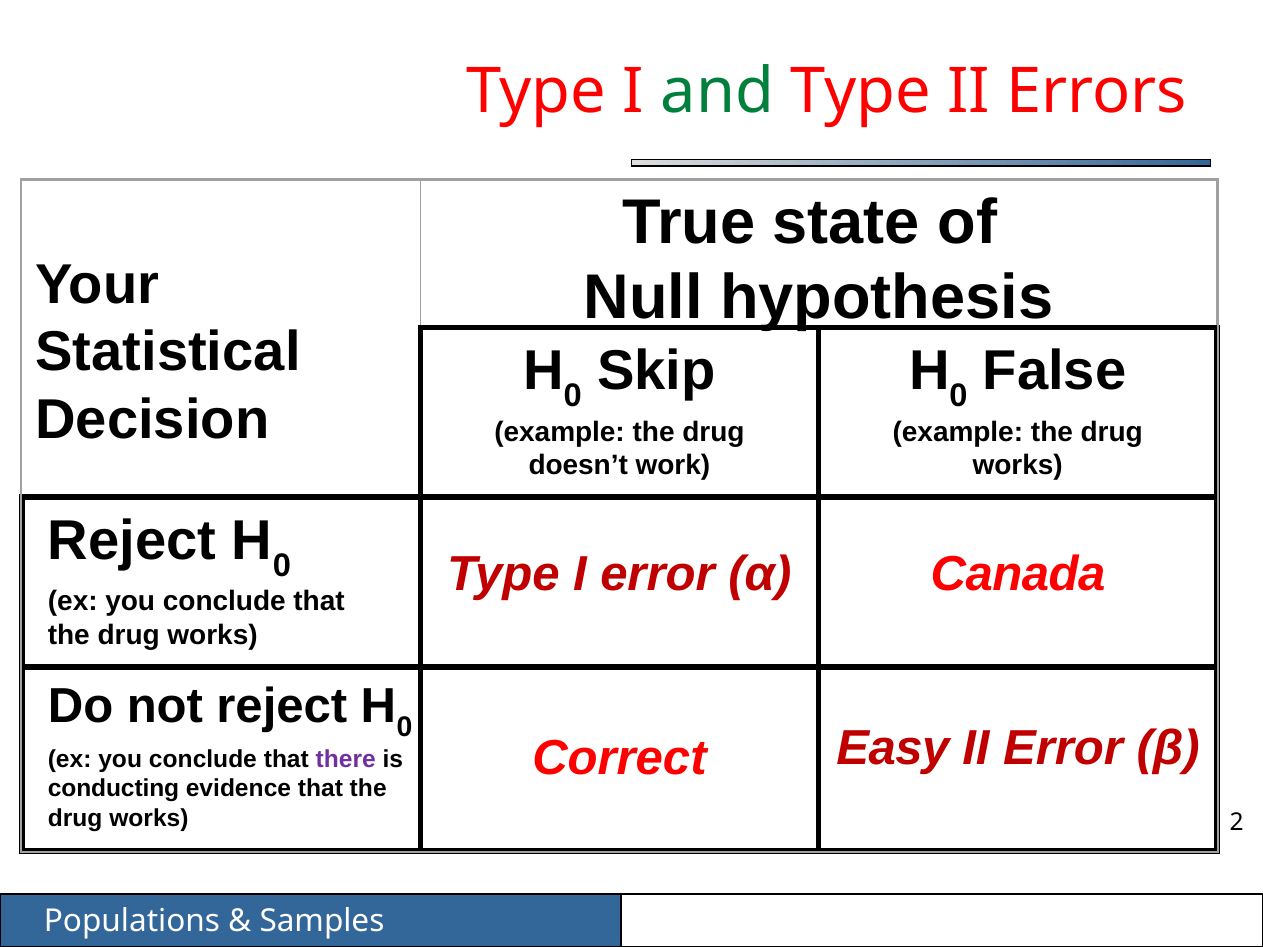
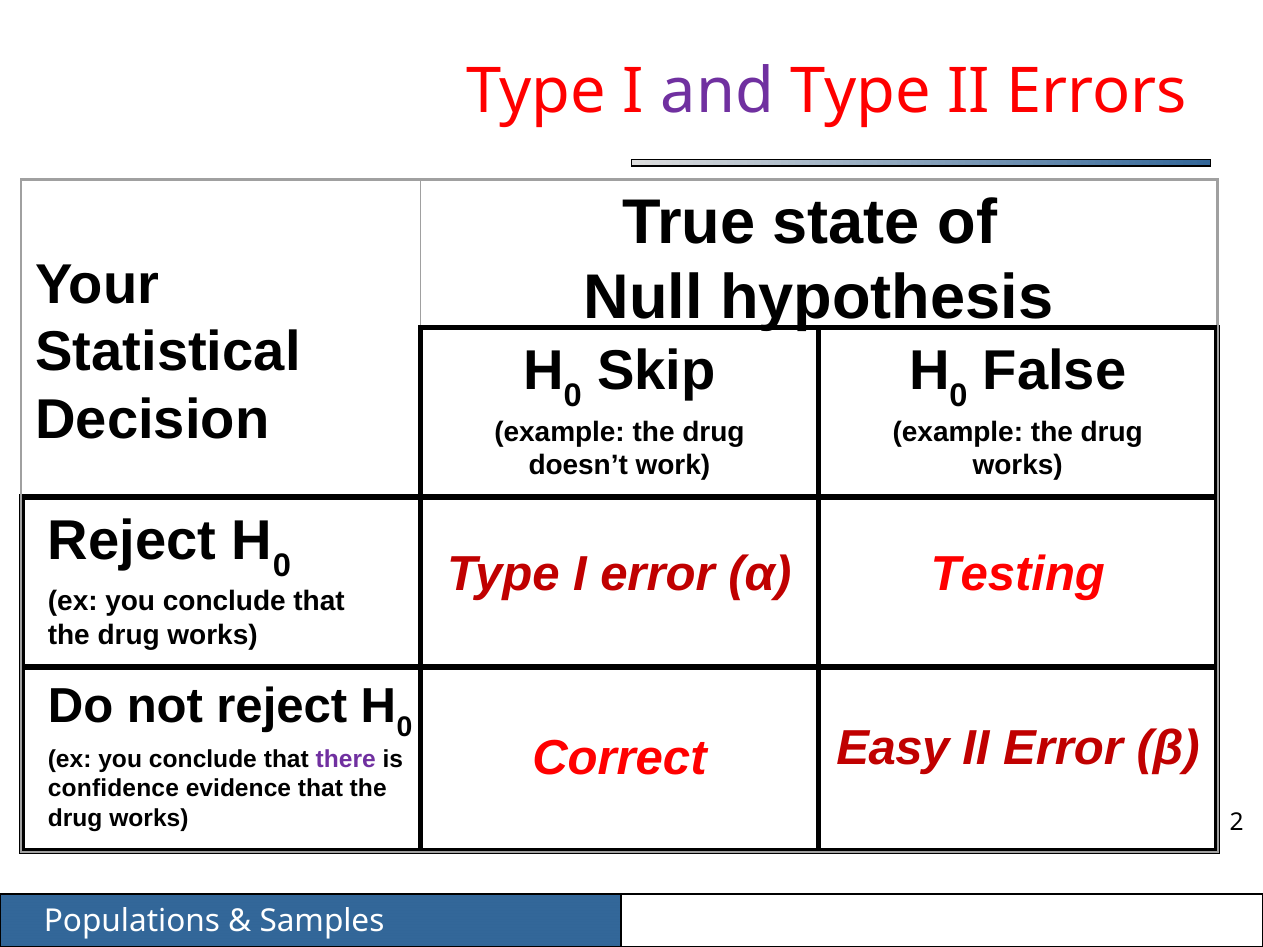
and colour: green -> purple (717, 92)
Canada: Canada -> Testing (1018, 574)
conducting: conducting -> confidence (113, 789)
